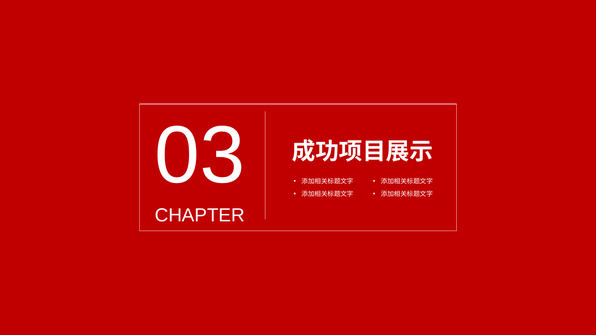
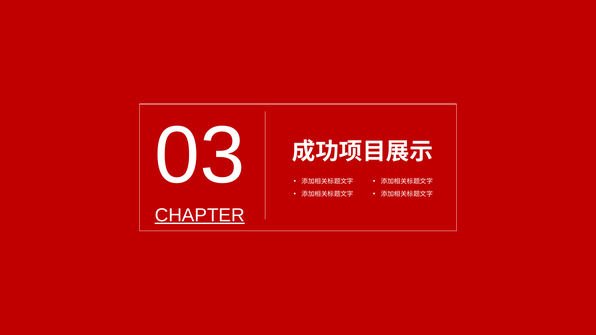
CHAPTER underline: none -> present (200, 215)
